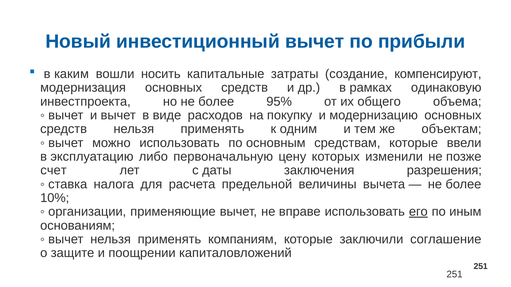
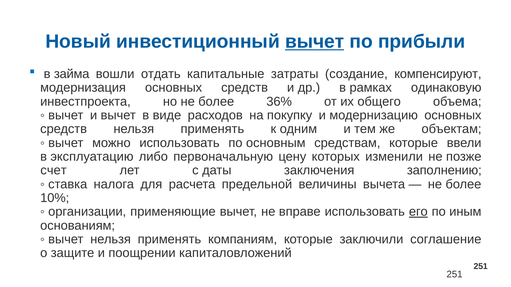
вычет underline: none -> present (315, 42)
каким: каким -> займа (72, 74)
носить: носить -> отдать (161, 74)
95%: 95% -> 36% (279, 102)
разрешения: разрешения -> заполнению (444, 171)
